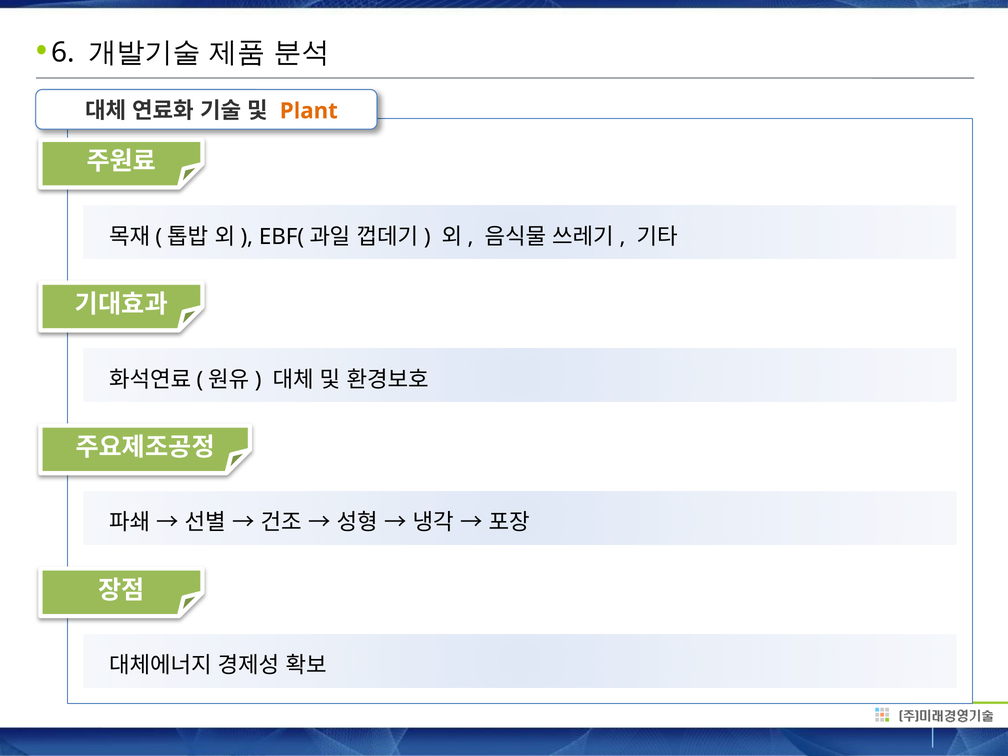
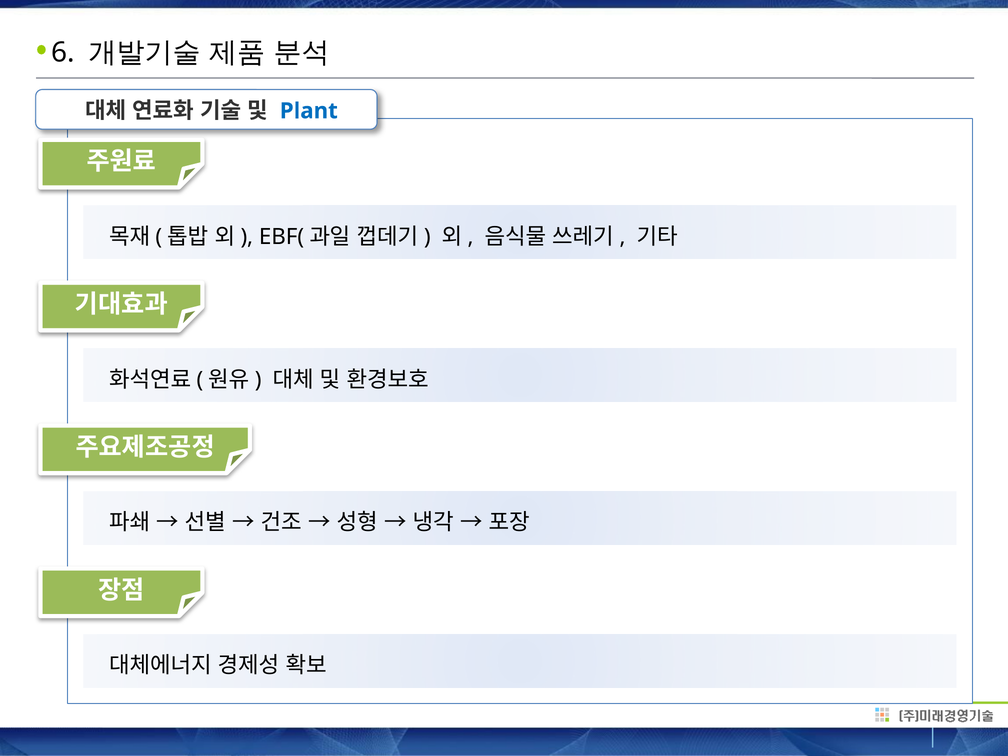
Plant colour: orange -> blue (309, 111)
